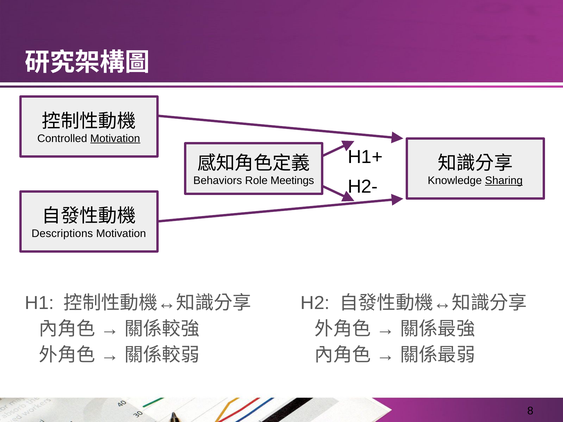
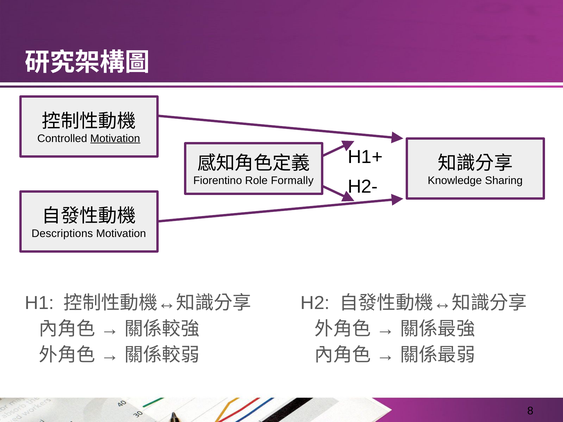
Behaviors: Behaviors -> Fiorentino (218, 181)
Meetings: Meetings -> Formally (292, 181)
Sharing underline: present -> none (504, 181)
